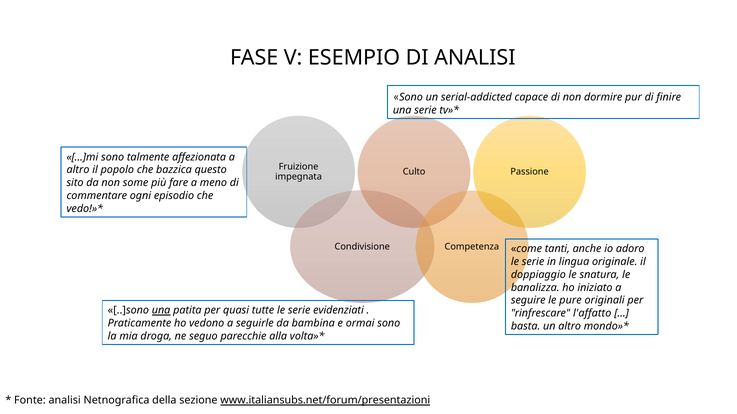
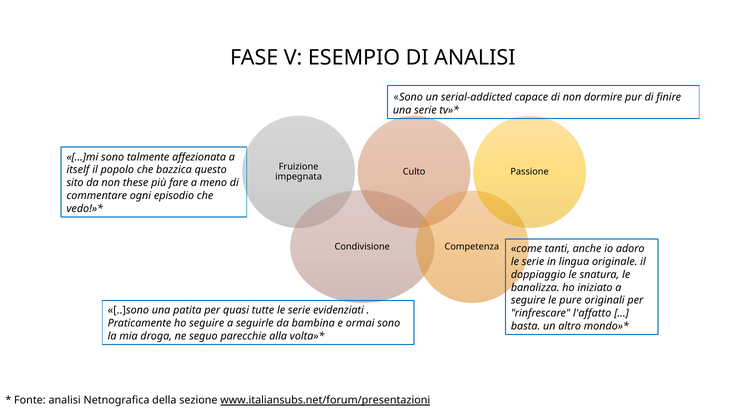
altro: altro -> itself (78, 170)
some: some -> these (136, 183)
una underline: present -> none (161, 311)
ho vedono: vedono -> seguire (207, 324)
